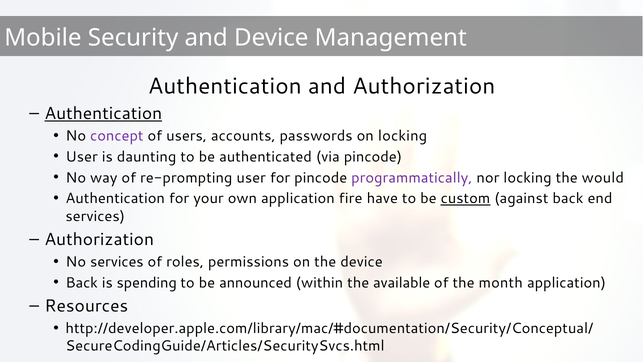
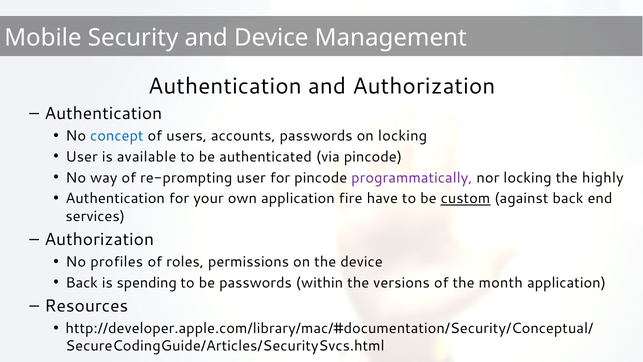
Authentication underline: present -> none (103, 114)
concept colour: purple -> blue (117, 136)
daunting: daunting -> available (147, 157)
would: would -> highly (603, 178)
No services: services -> profiles (117, 262)
be announced: announced -> passwords (255, 283)
available: available -> versions (402, 283)
